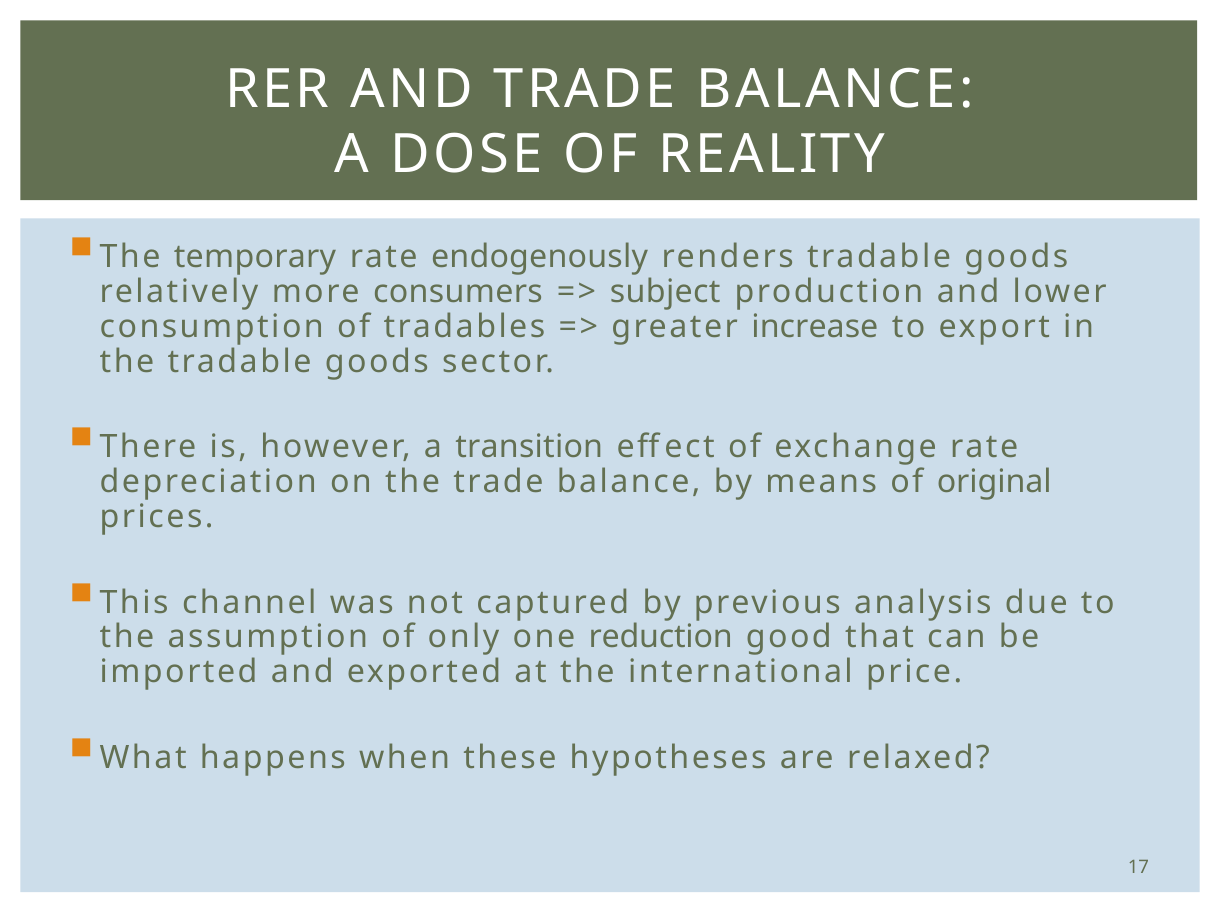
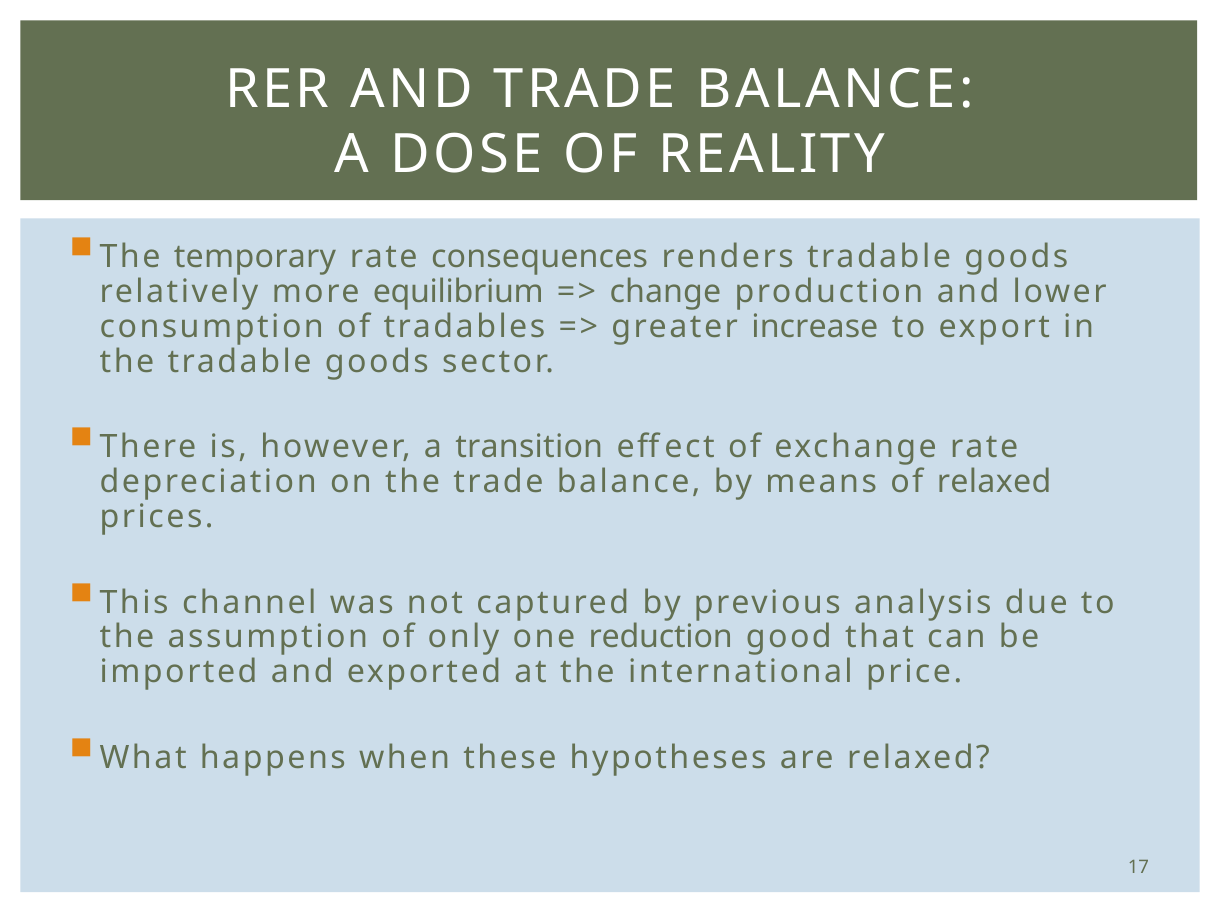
endogenously: endogenously -> consequences (540, 257)
consumers: consumers -> equilibrium (458, 292)
subject: subject -> change (665, 292)
of original: original -> relaxed (994, 482)
